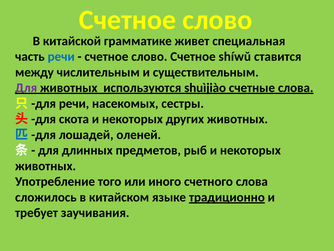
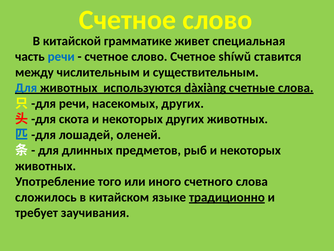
Для colour: purple -> blue (26, 88)
shuìjiào: shuìjiào -> dàxiàng (205, 88)
насекомых сестры: сестры -> других (183, 103)
